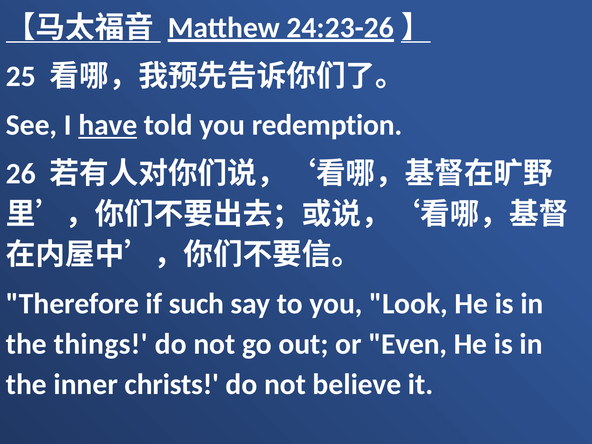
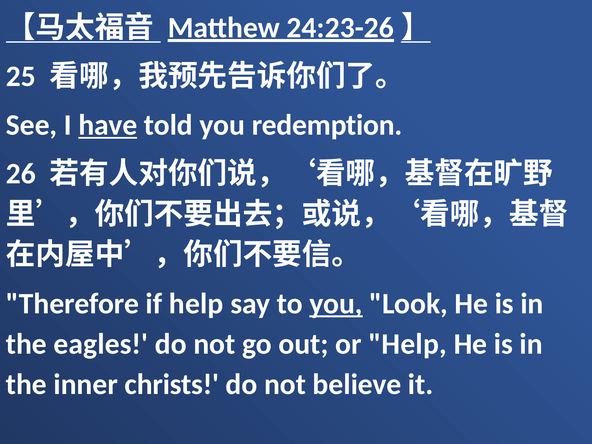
if such: such -> help (196, 304)
you underline: none -> present (336, 304)
things: things -> eagles (101, 344)
or Even: Even -> Help (408, 344)
